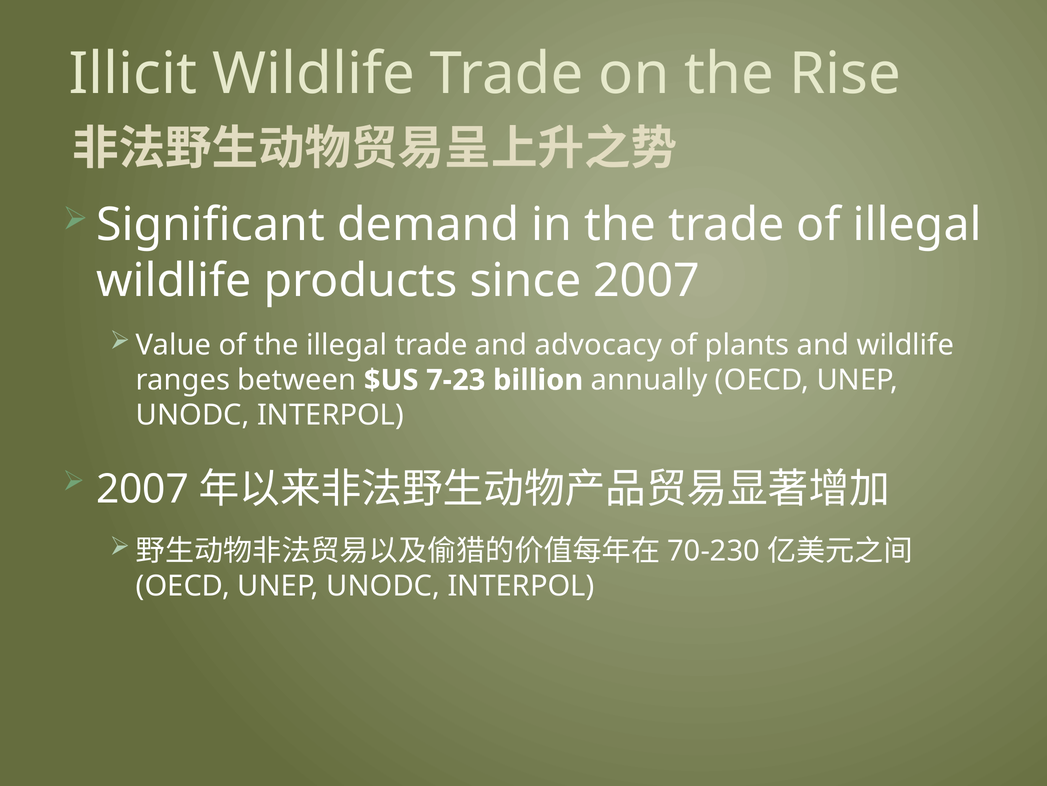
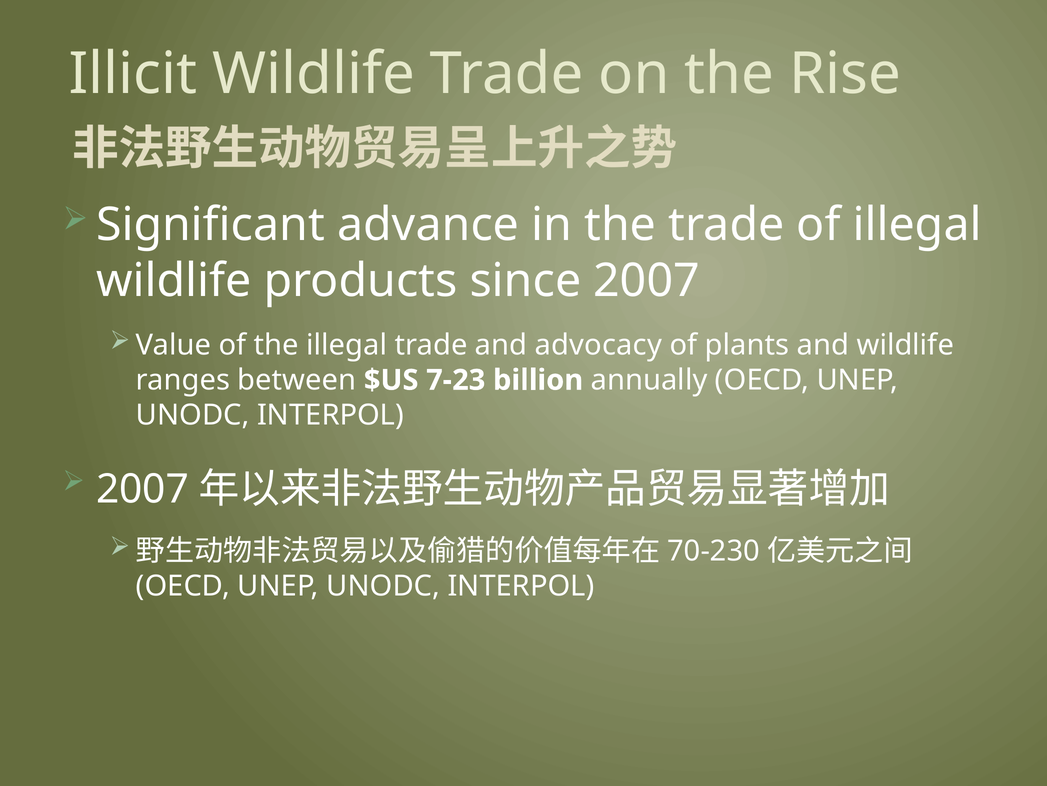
demand: demand -> advance (428, 225)
